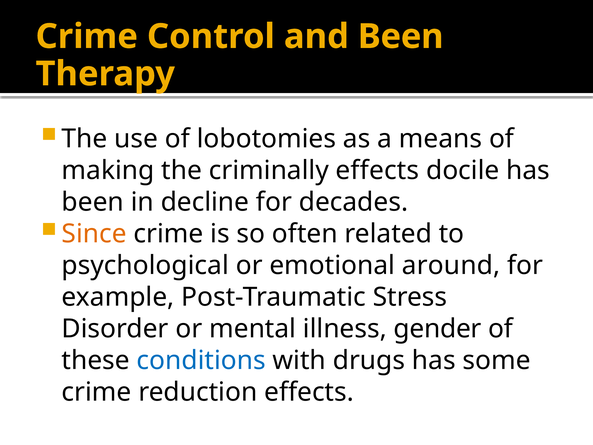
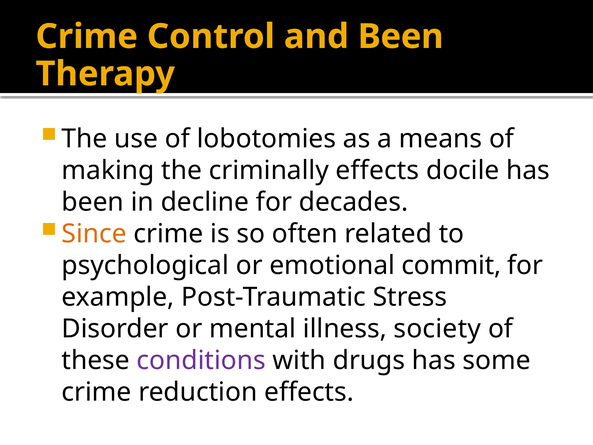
around: around -> commit (451, 265)
gender: gender -> society (437, 329)
conditions colour: blue -> purple (201, 360)
